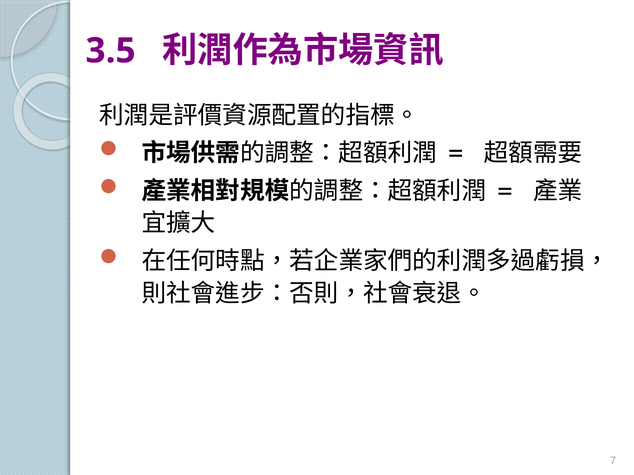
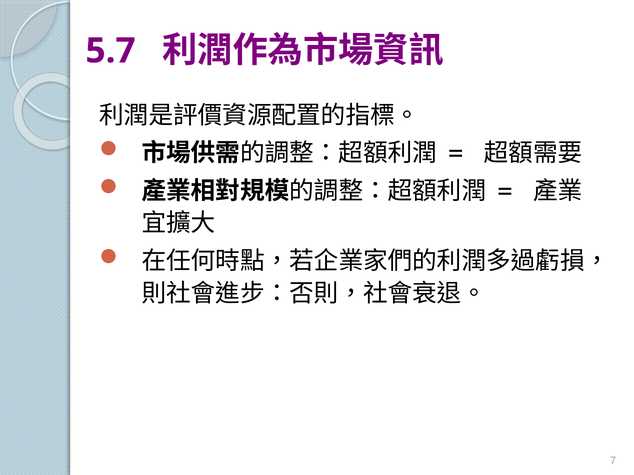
3.5: 3.5 -> 5.7 (111, 51)
